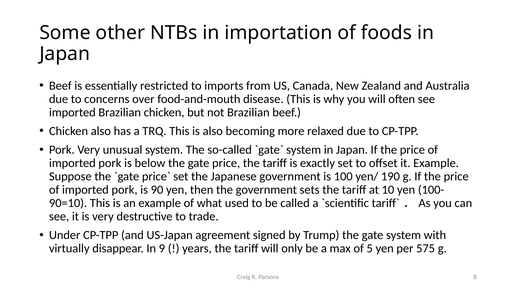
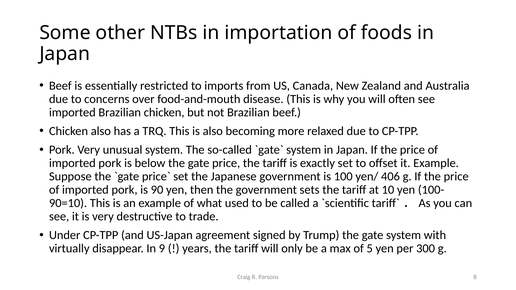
190: 190 -> 406 (390, 177)
575: 575 -> 300 (426, 249)
